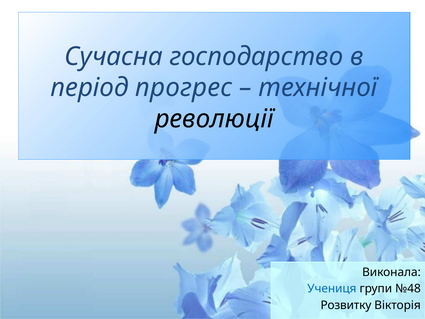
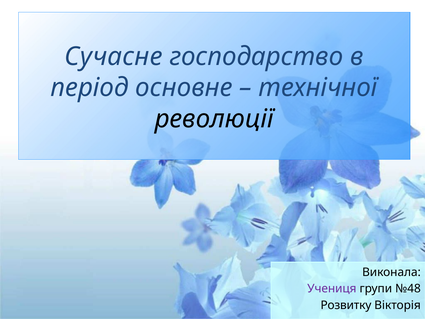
Сучасна: Сучасна -> Сучасне (114, 56)
прогрес: прогрес -> основне (184, 88)
Учениця colour: blue -> purple (332, 288)
